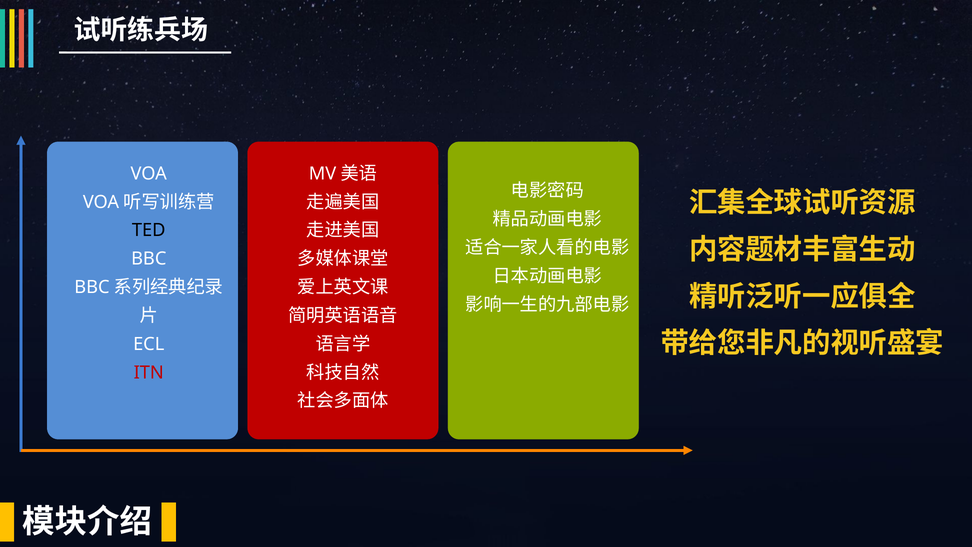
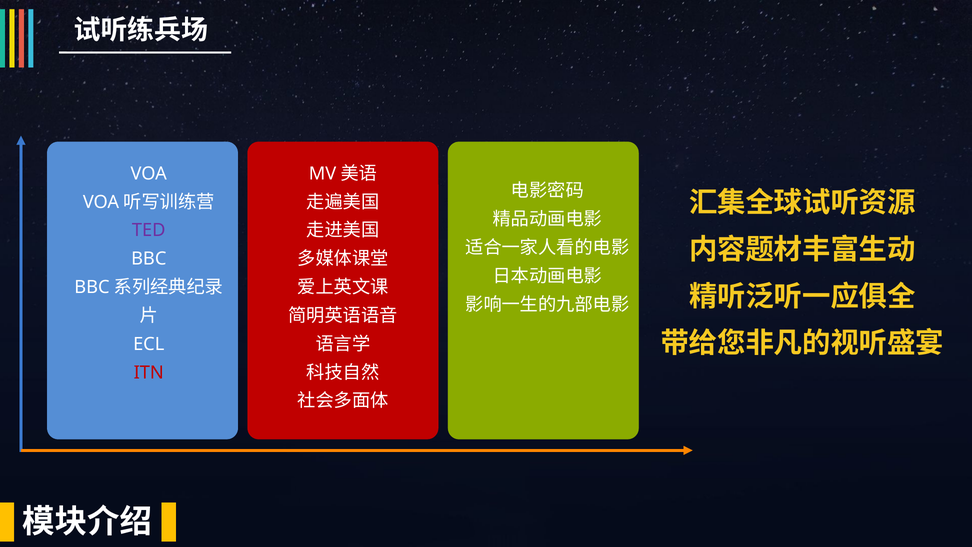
TED colour: black -> purple (149, 230)
